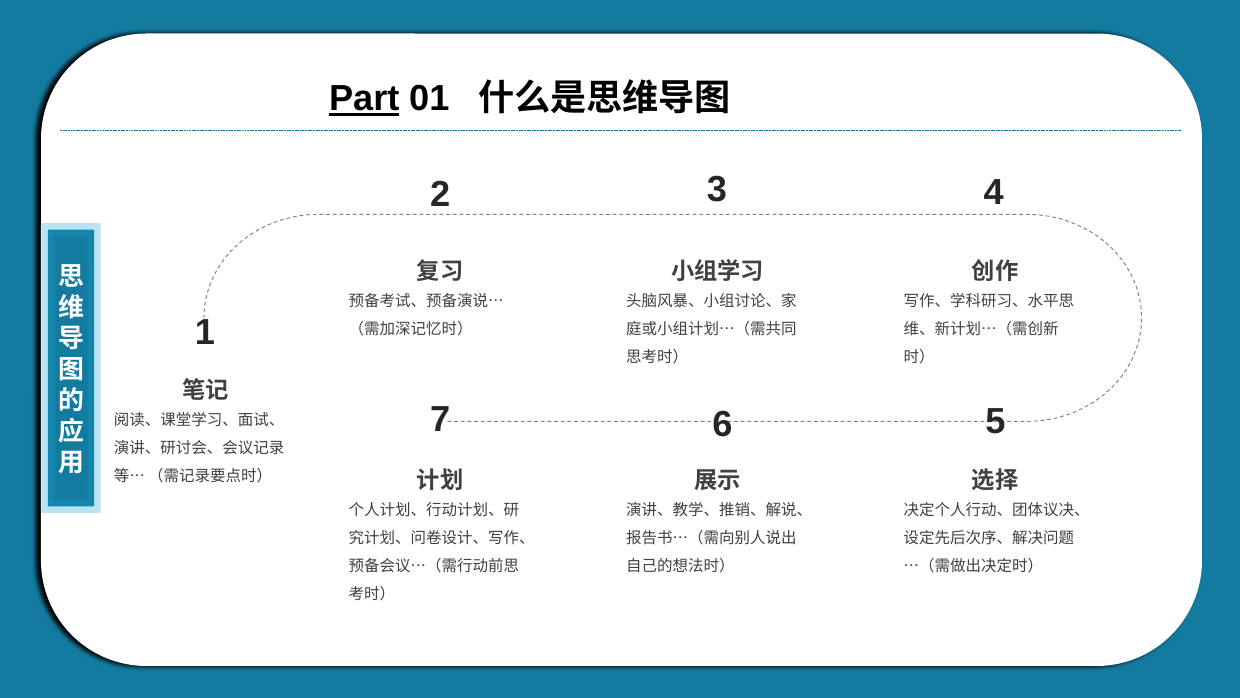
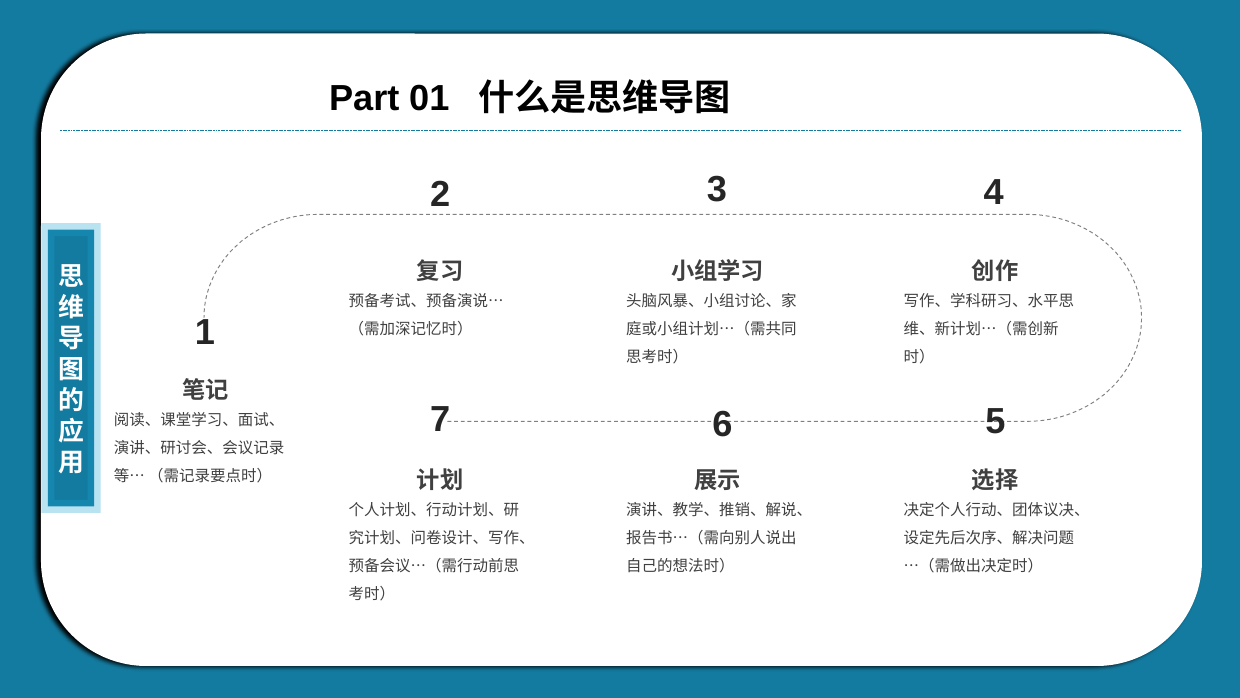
Part underline: present -> none (364, 99)
